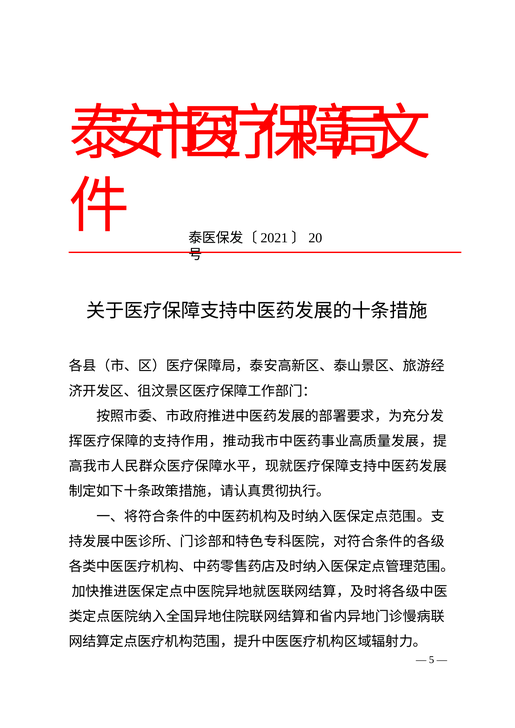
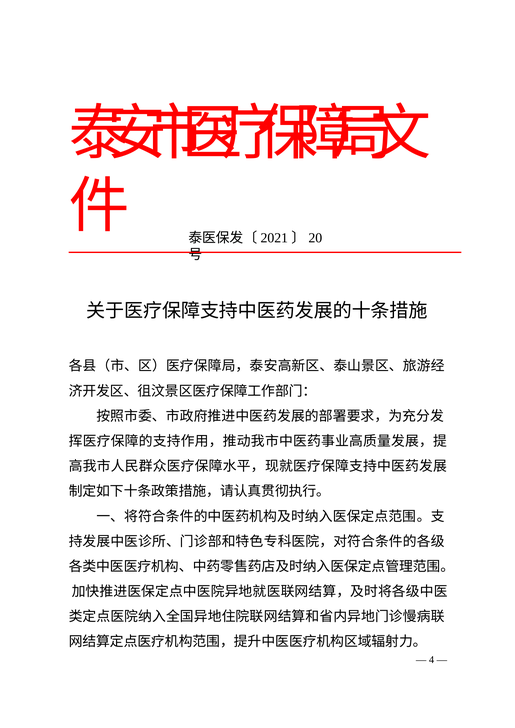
5: 5 -> 4 (432, 660)
